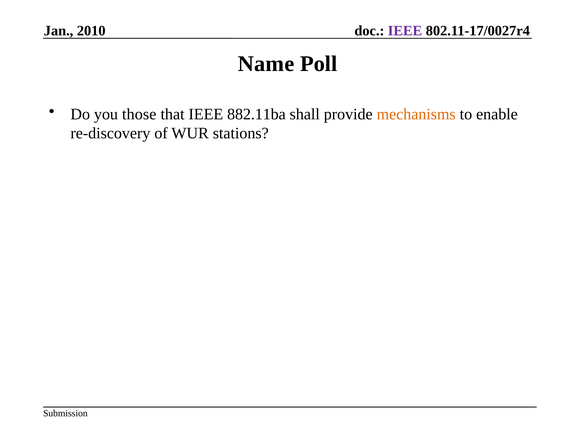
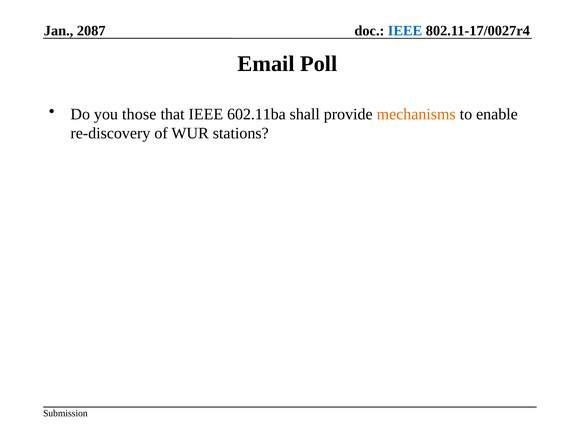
2010: 2010 -> 2087 (91, 31)
IEEE colour: purple -> blue (405, 31)
Name: Name -> Email (266, 64)
882.11ba: 882.11ba -> 602.11ba (256, 114)
